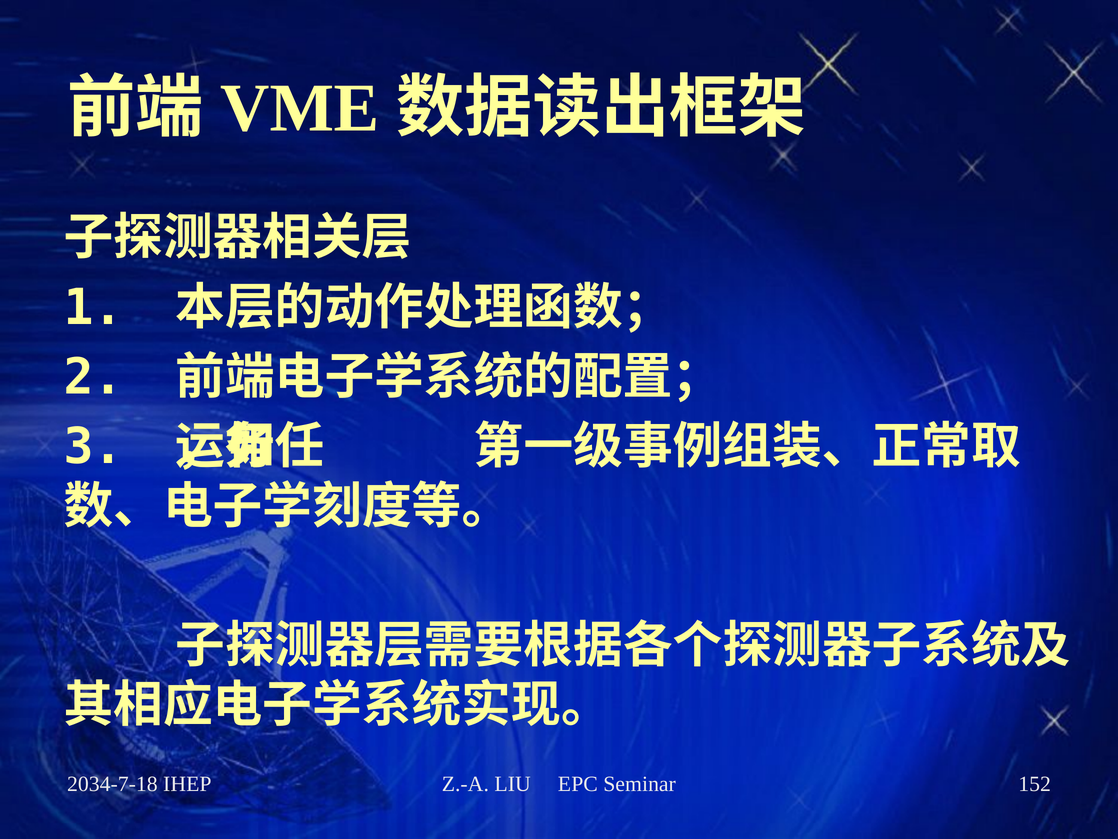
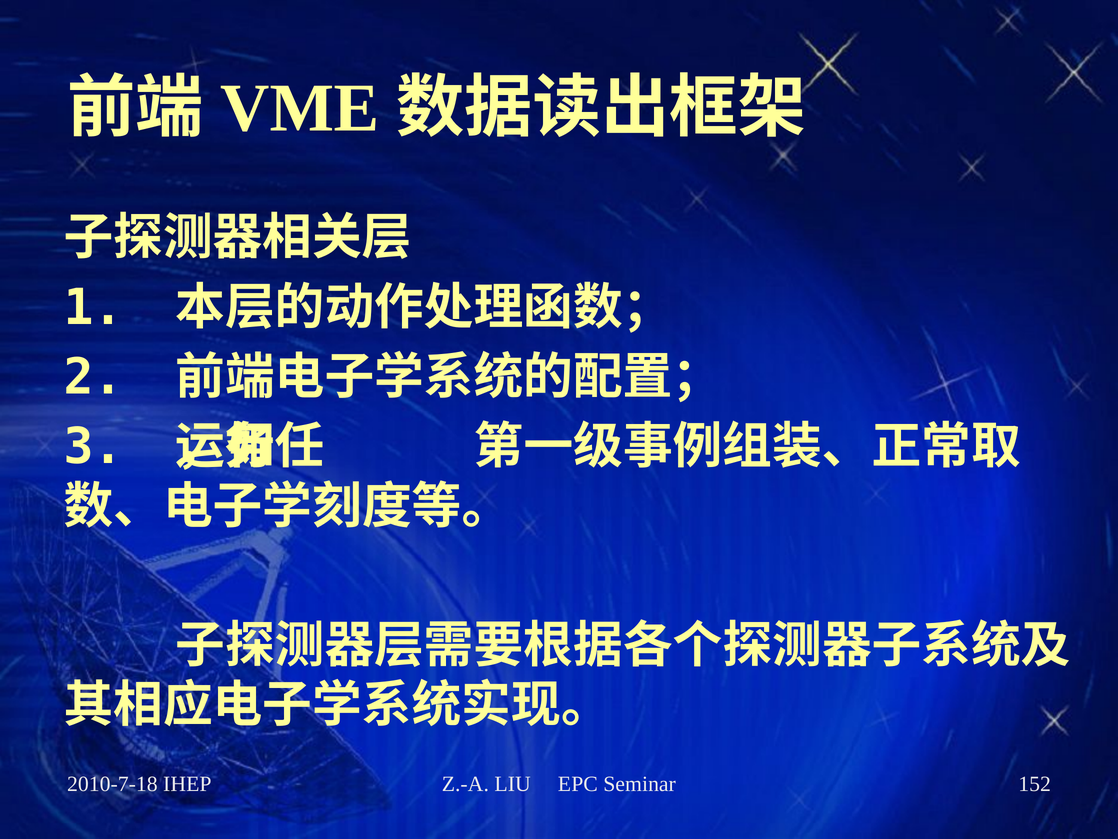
2034-7-18: 2034-7-18 -> 2010-7-18 (112, 784)
